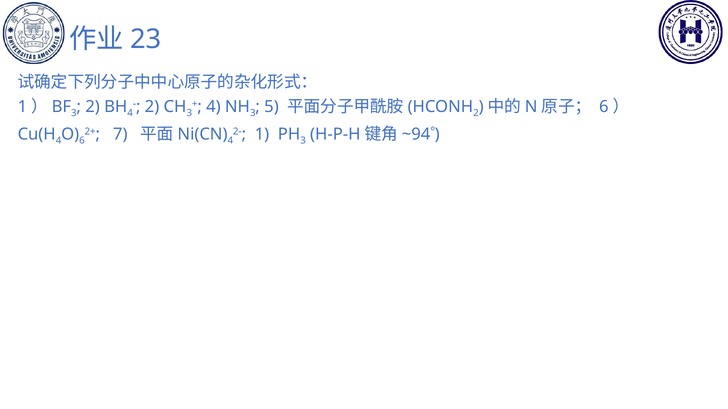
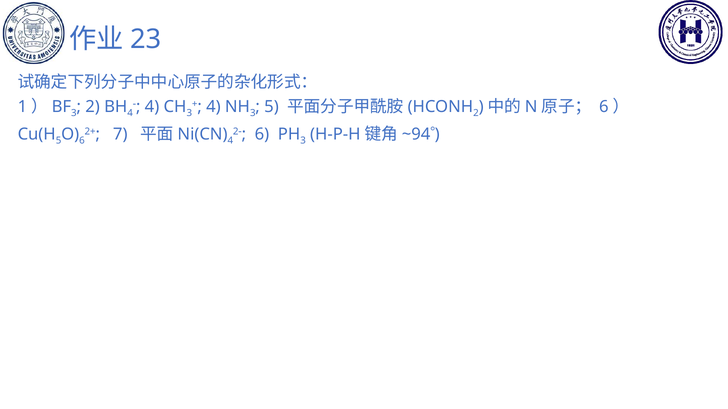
2: 2 -> 4 (152, 107)
1: 1 -> 6 (262, 134)
4: 4 -> 5 (59, 141)
